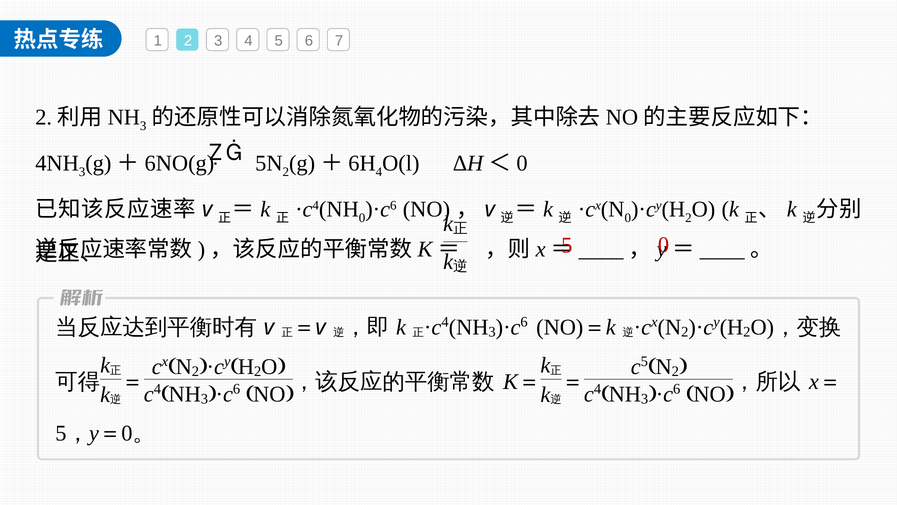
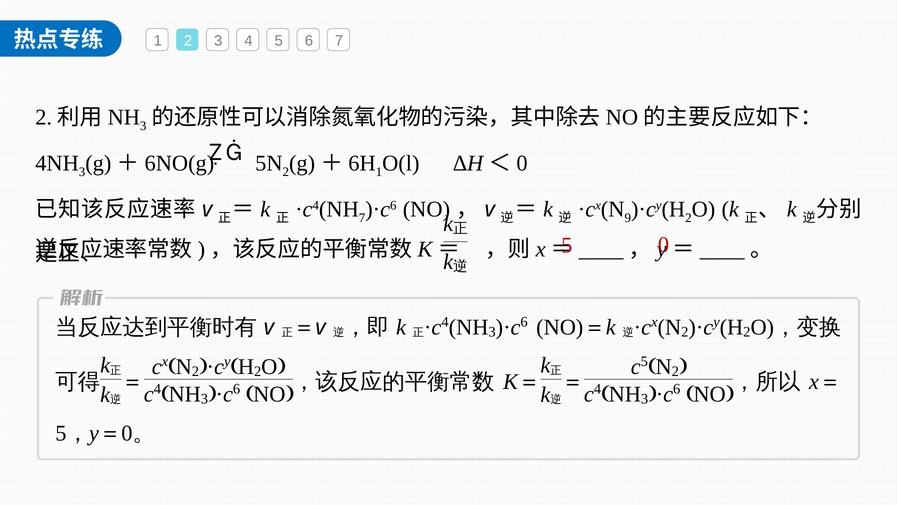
4: 4 -> 1 (379, 172)
0: 0 -> 7 (362, 218)
0: 0 -> 9 (628, 218)
